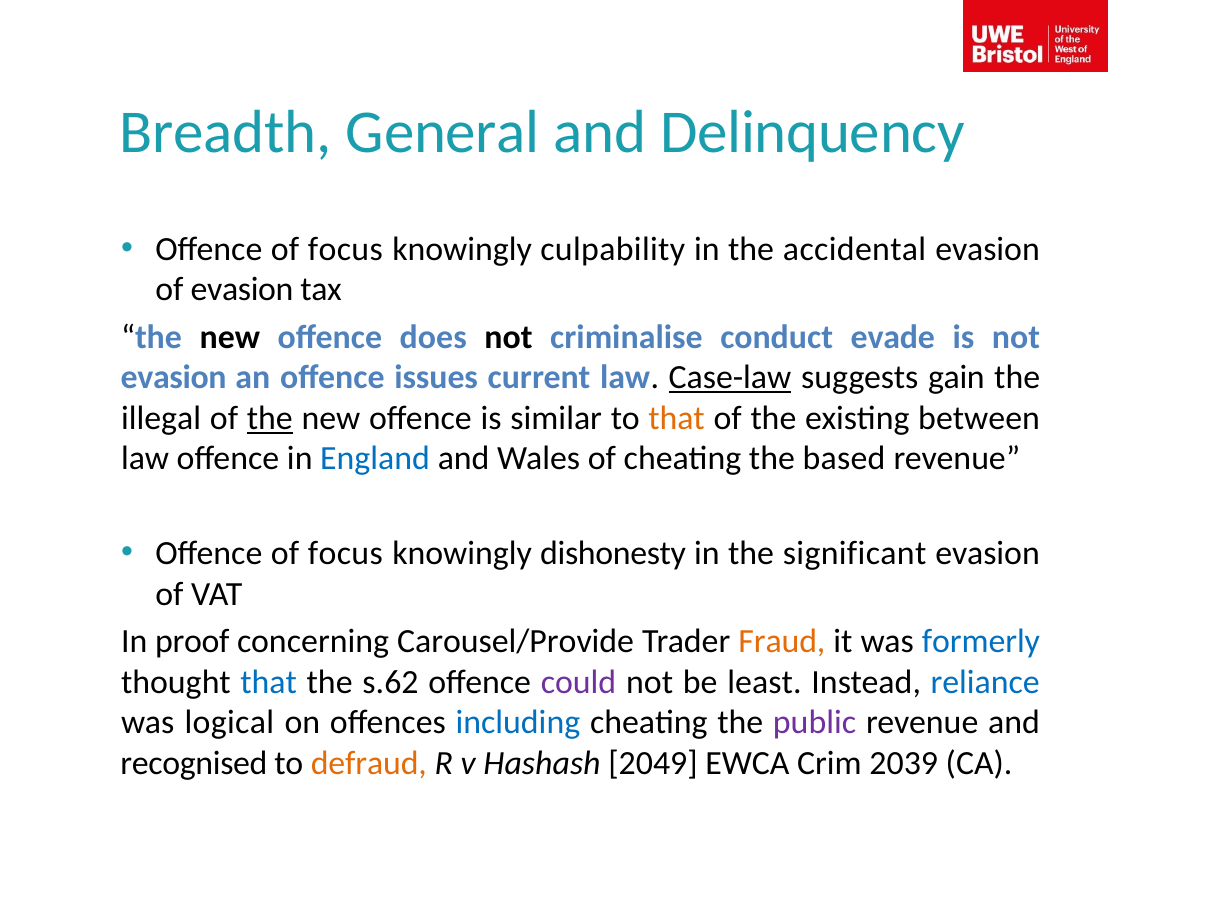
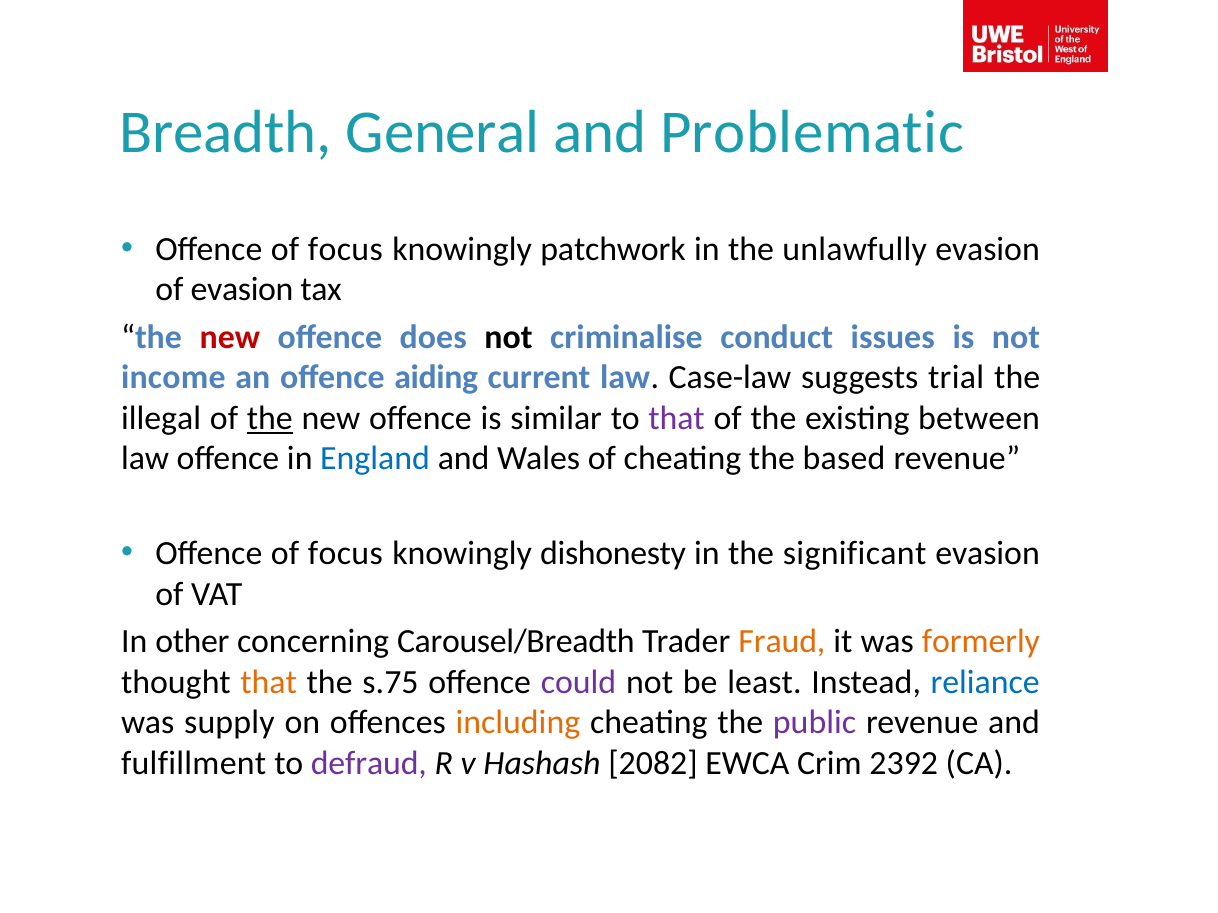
Delinquency: Delinquency -> Problematic (812, 133)
culpability: culpability -> patchwork (613, 249)
accidental: accidental -> unlawfully (855, 249)
new colour: black -> red (230, 337)
evade: evade -> issues (893, 337)
evasion: evasion -> income (173, 378)
issues: issues -> aiding (436, 378)
Case-law underline: present -> none (730, 378)
gain: gain -> trial (956, 378)
that colour: orange -> purple (677, 418)
proof: proof -> other (192, 642)
Carousel/Provide: Carousel/Provide -> Carousel/Breadth (516, 642)
formerly colour: blue -> orange (981, 642)
that colour: blue -> orange (269, 682)
s.62: s.62 -> s.75 (391, 682)
logical: logical -> supply (229, 723)
including colour: blue -> orange (518, 723)
recognised: recognised -> fulfillment (194, 764)
defraud colour: orange -> purple (369, 764)
2049: 2049 -> 2082 (653, 764)
2039: 2039 -> 2392 (904, 764)
